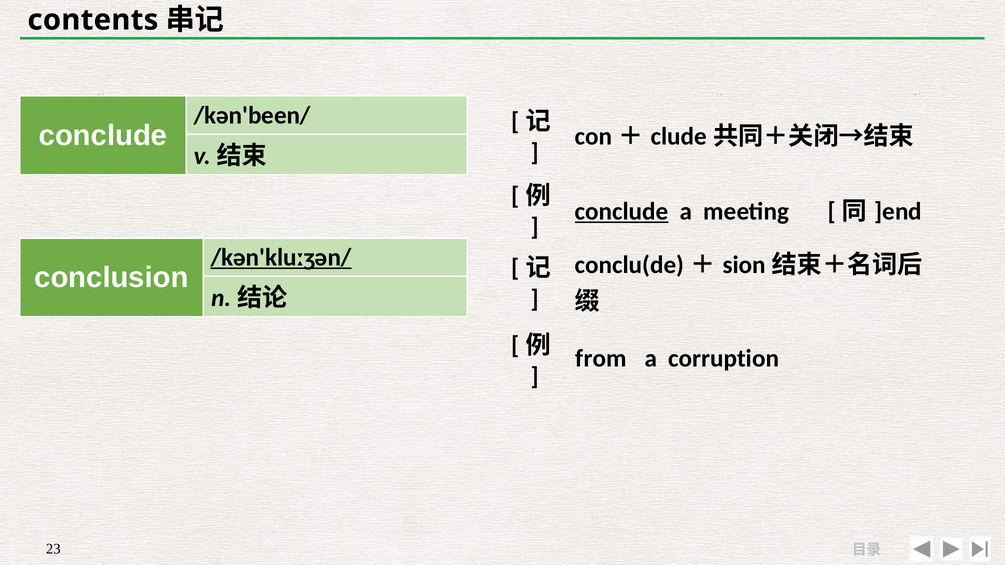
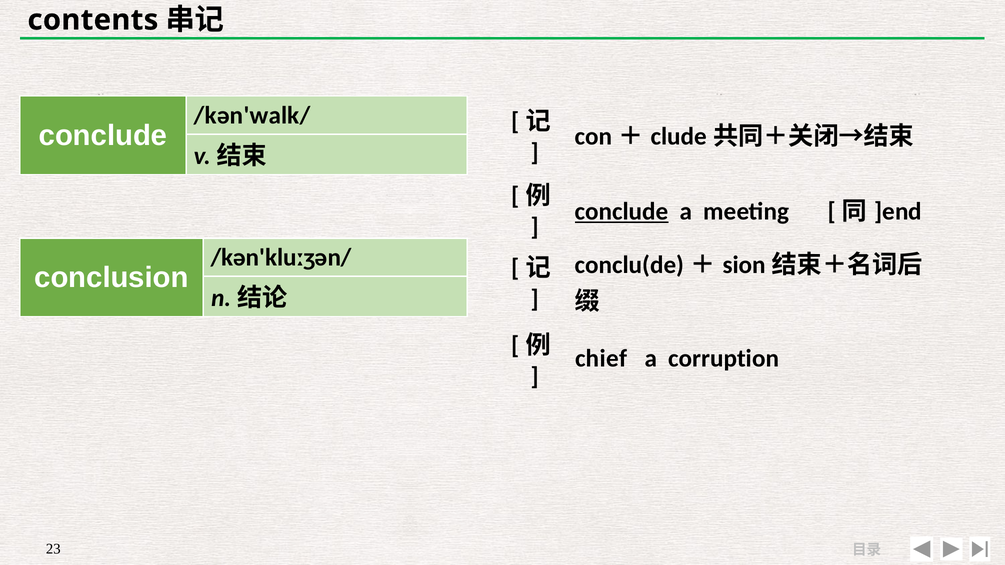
/kən'been/: /kən'been/ -> /kən'walk/ (252, 115)
/kən'kluːʒən/ underline: present -> none (281, 258)
from: from -> chief (601, 359)
